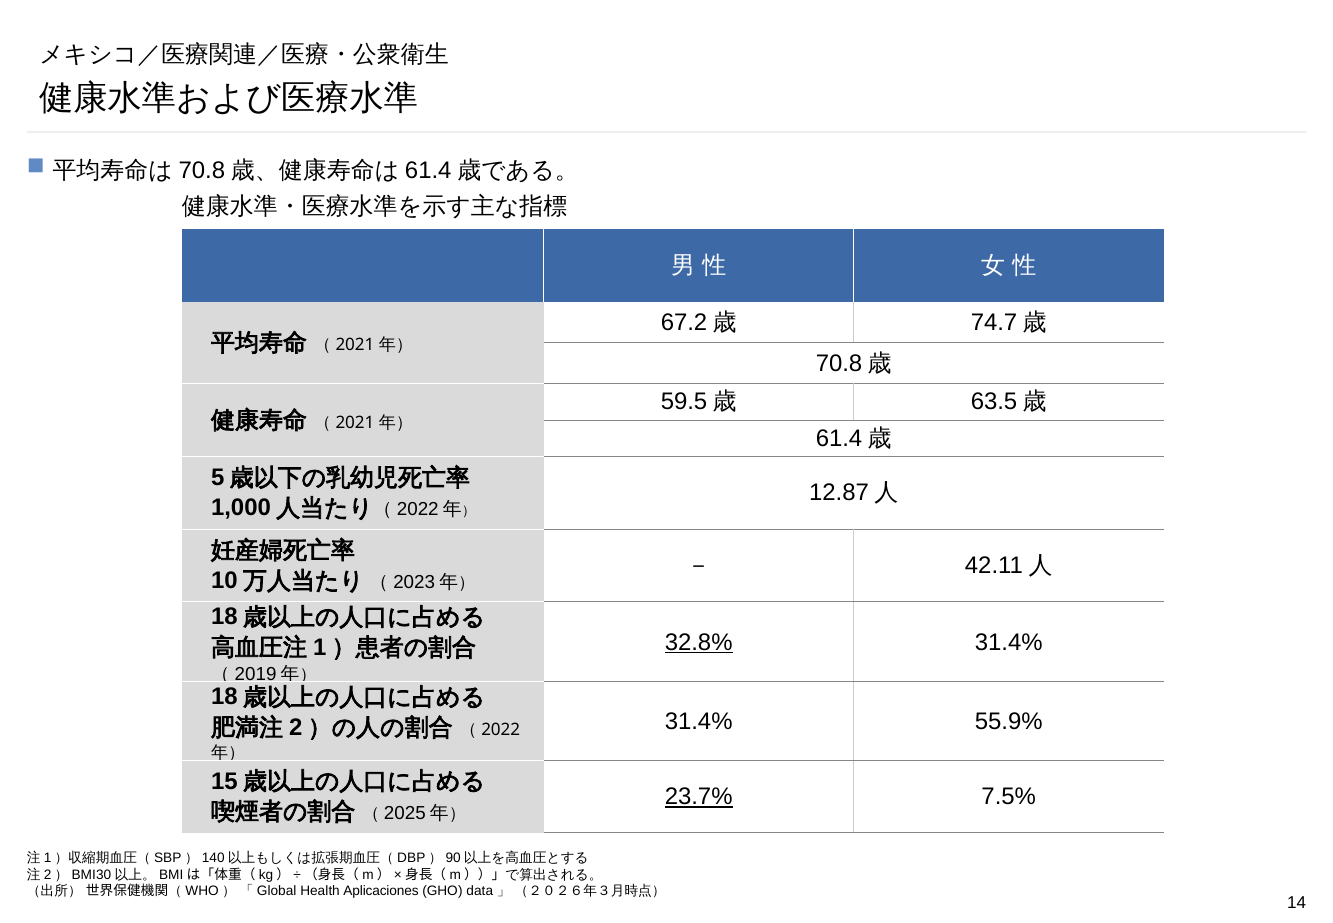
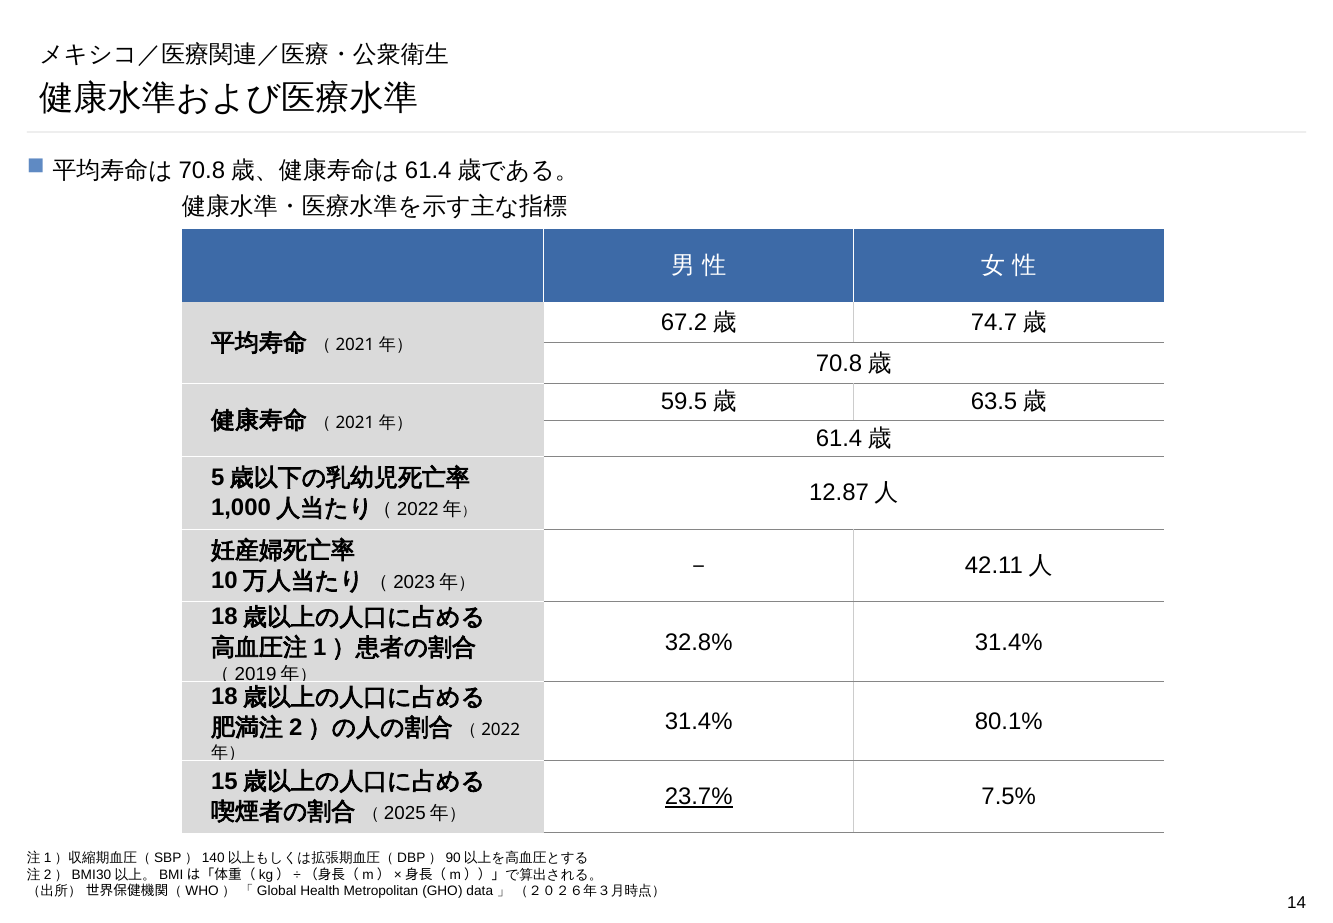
32.8% underline: present -> none (699, 642)
55.9%: 55.9% -> 80.1% (1009, 721)
Aplicaciones: Aplicaciones -> Metropolitan (381, 891)
